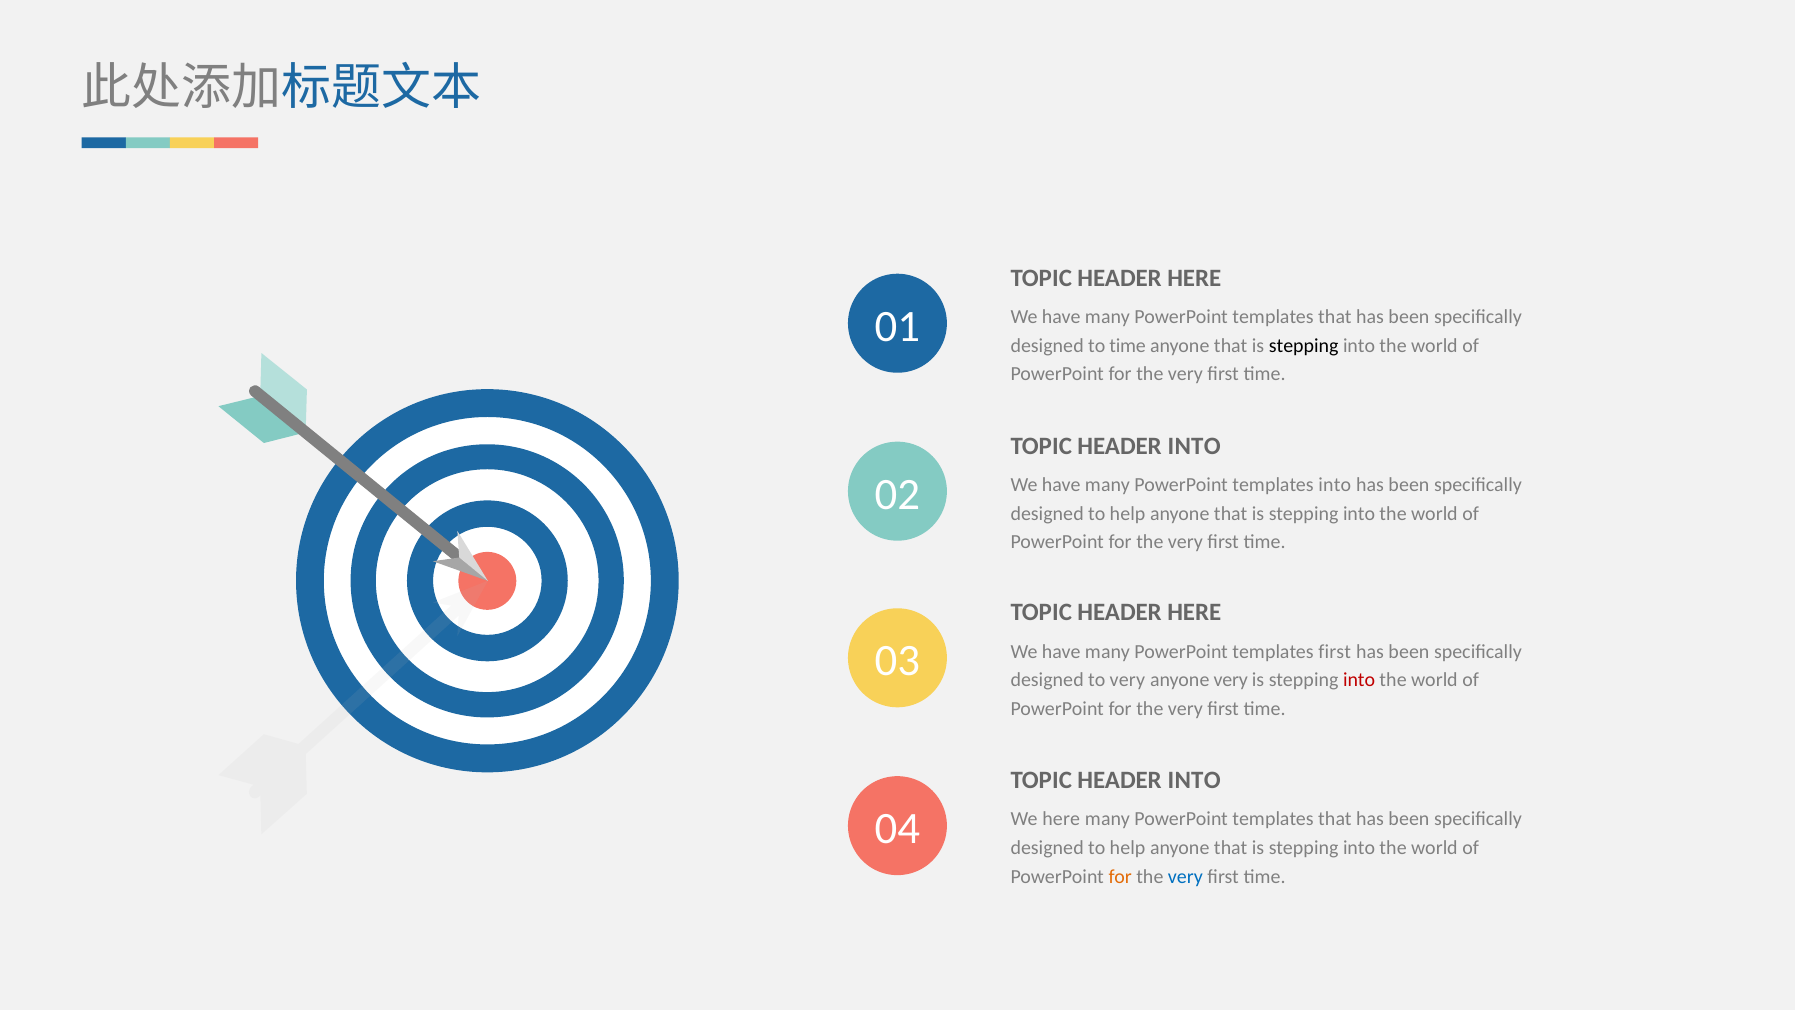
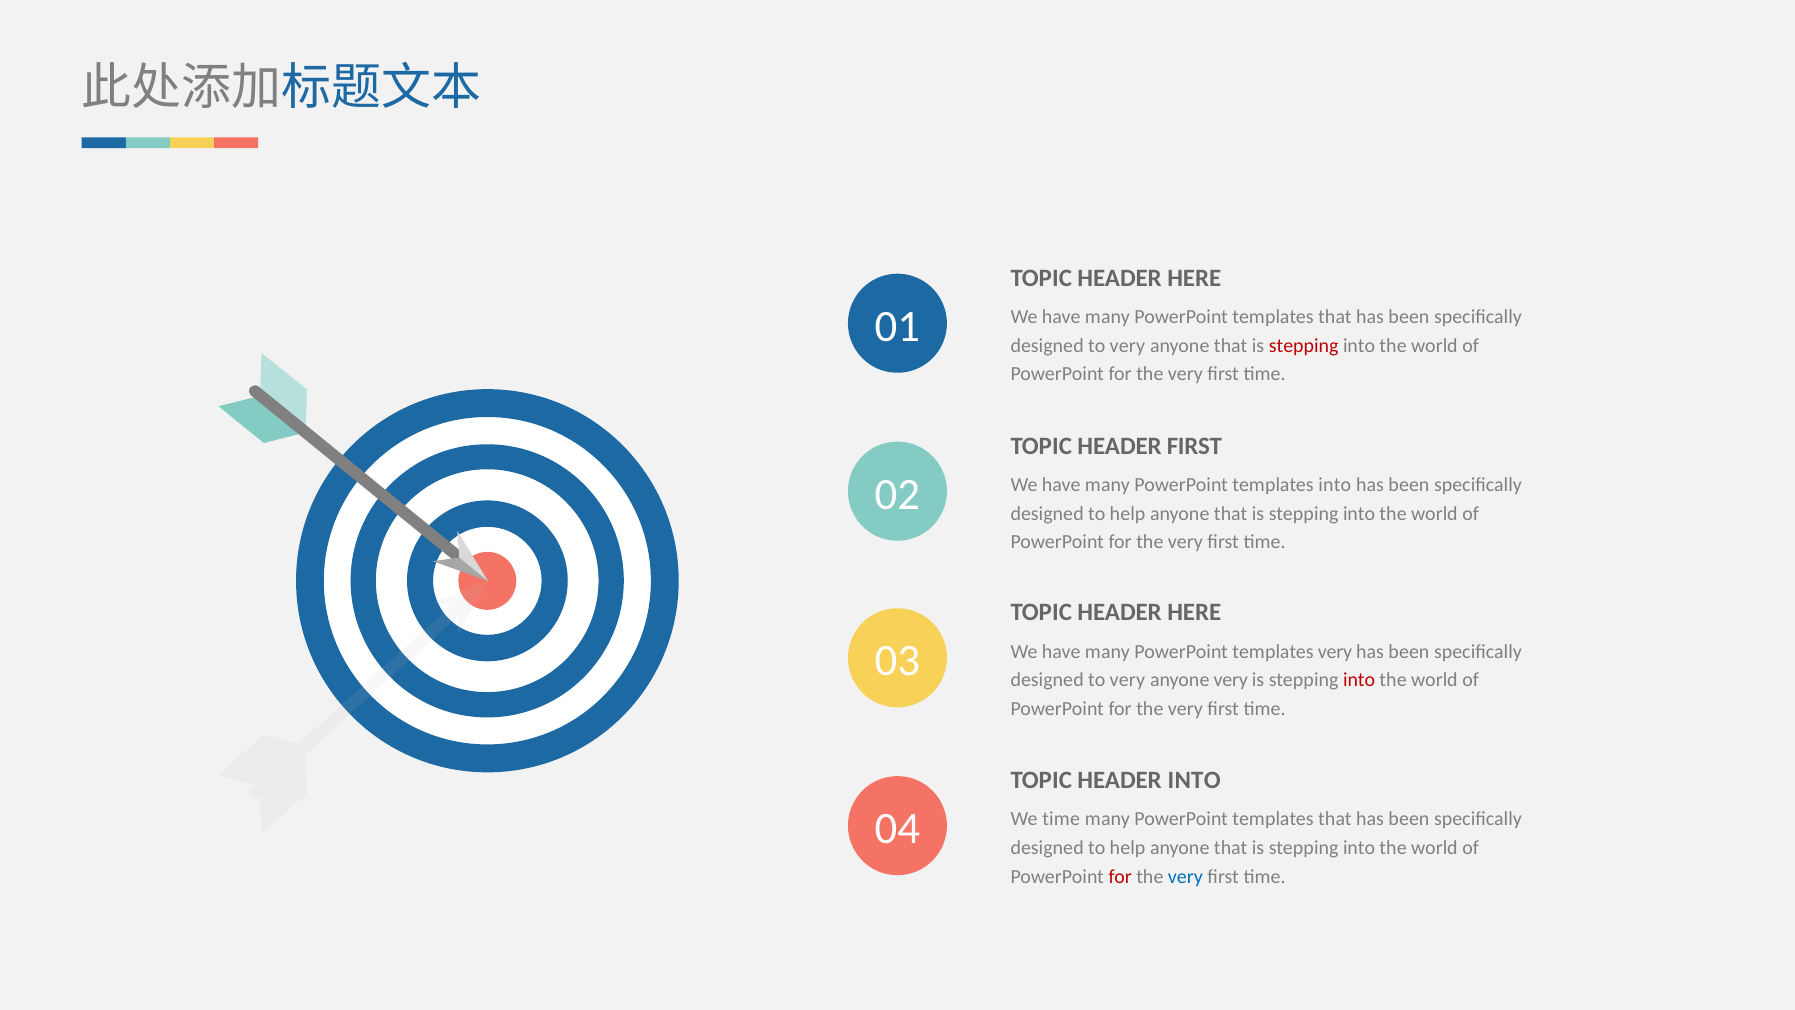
time: time -> very (1127, 346)
stepping colour: black -> red (1304, 346)
INTO: INTO -> FIRST (1194, 446)
templates first: first -> very (1335, 651)
We here: here -> time (1061, 819)
for colour: orange -> red (1120, 876)
